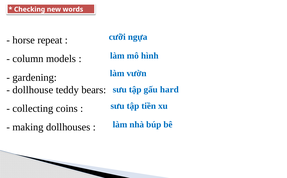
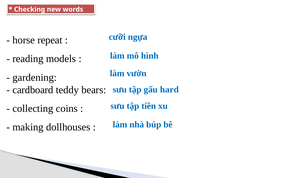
column: column -> reading (28, 59)
dollhouse: dollhouse -> cardboard (33, 90)
